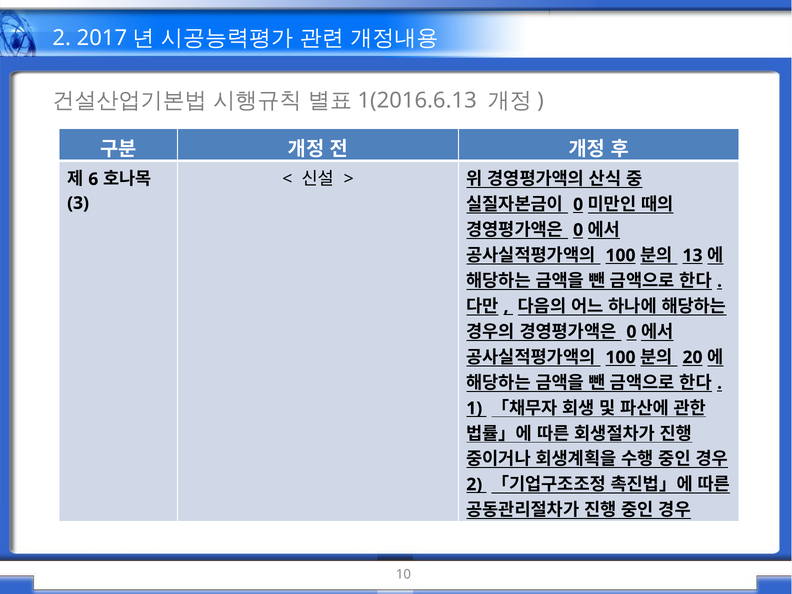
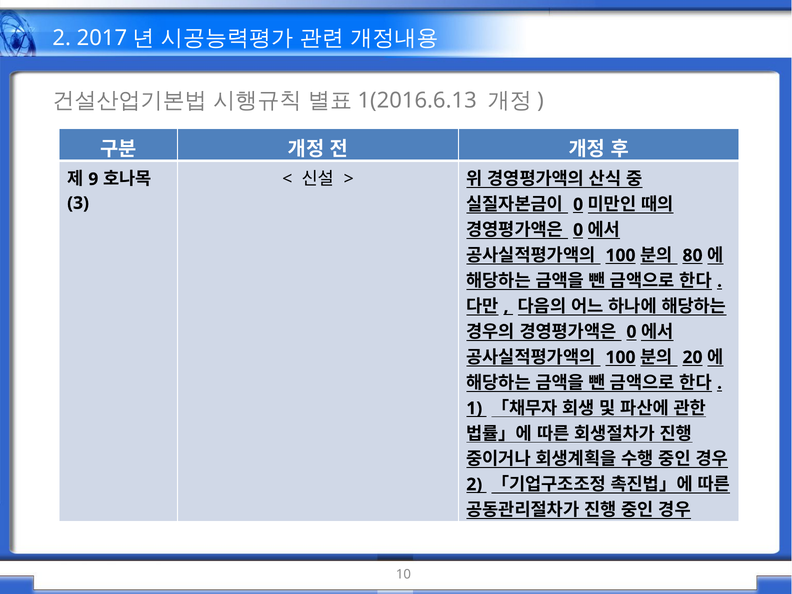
6: 6 -> 9 (93, 179)
13: 13 -> 80 (693, 255)
